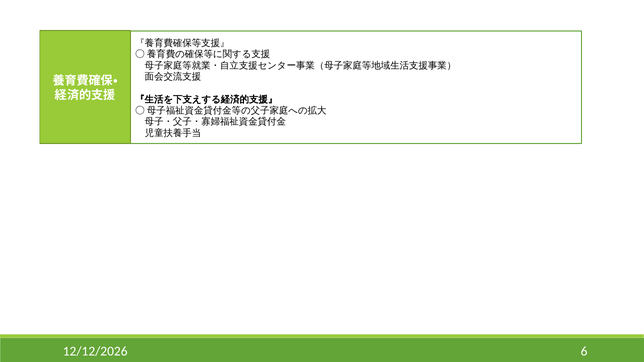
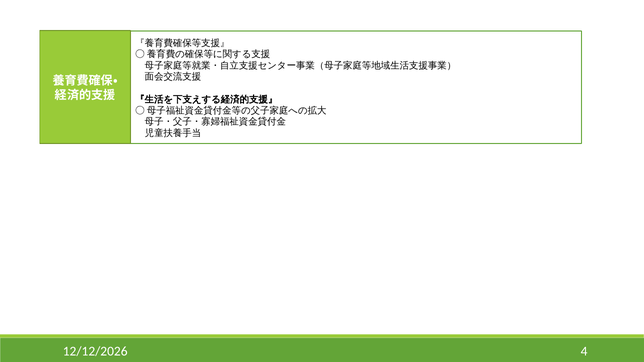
6: 6 -> 4 (584, 352)
